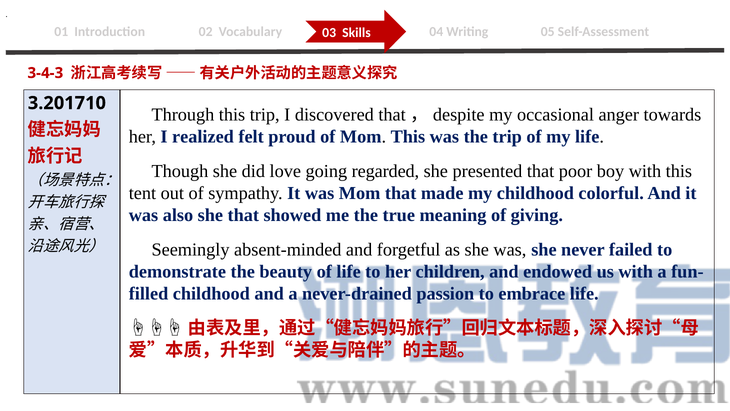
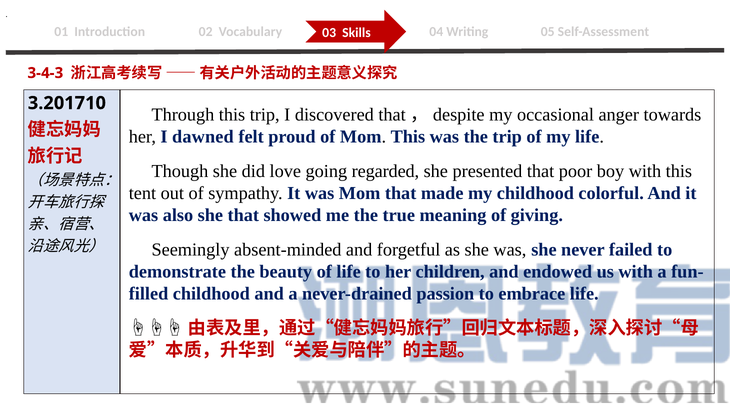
realized: realized -> dawned (203, 136)
